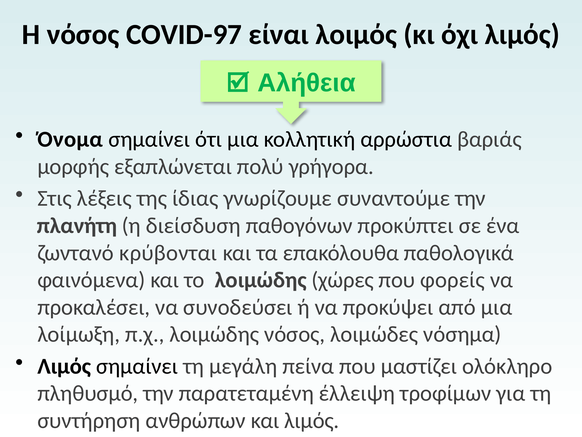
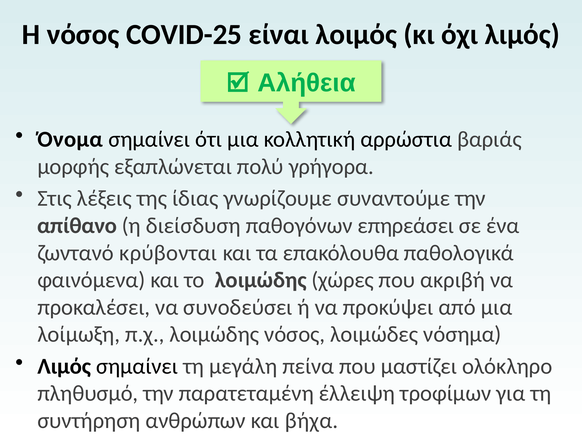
COVID-97: COVID-97 -> COVID-25 (184, 35)
πλανήτη: πλανήτη -> απίθανο (77, 225)
προκύπτει: προκύπτει -> επηρεάσει (406, 225)
φορείς: φορείς -> ακριβή (453, 280)
και λιμός: λιμός -> βήχα (312, 420)
